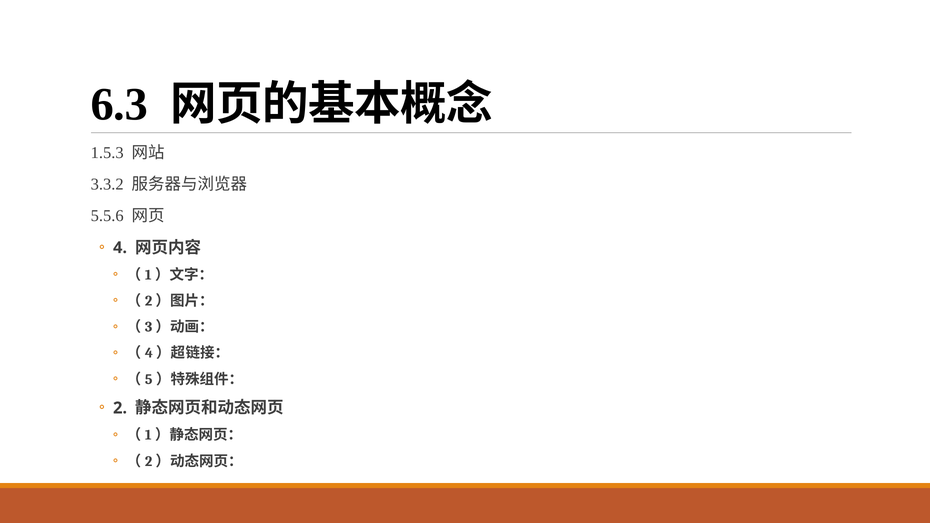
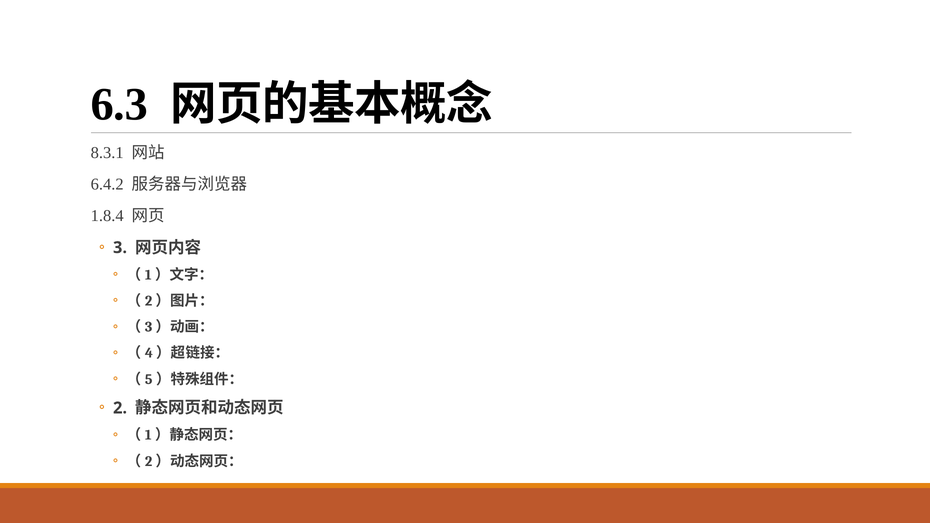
1.5.3: 1.5.3 -> 8.3.1 (107, 153)
3.3.2: 3.3.2 -> 6.4.2 (107, 184)
5.5.6: 5.5.6 -> 1.8.4 (107, 216)
4: 4 -> 3 (120, 248)
